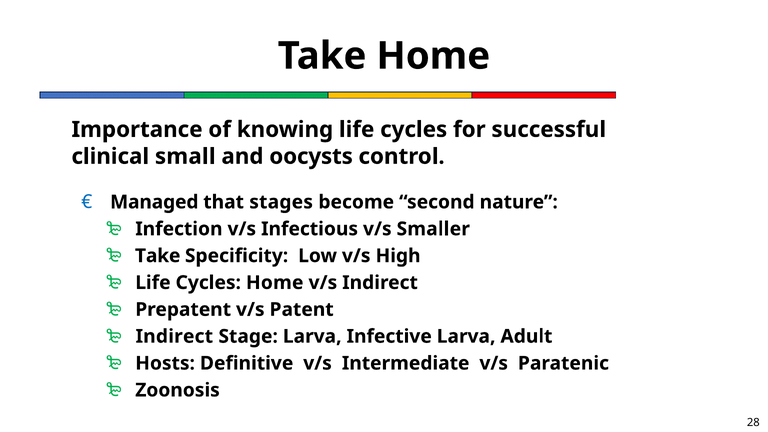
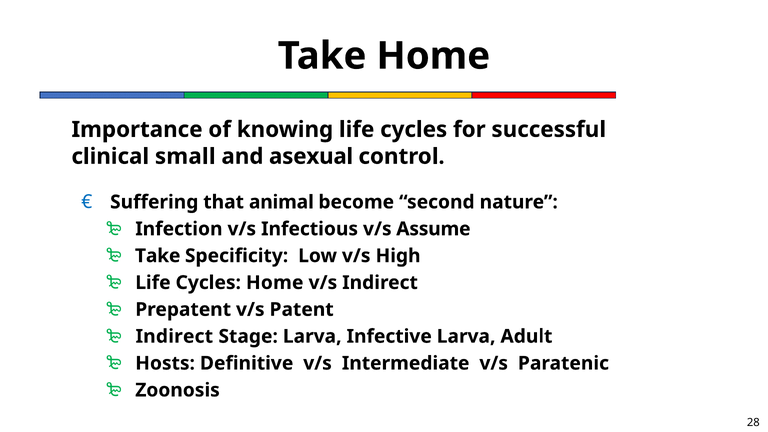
oocysts: oocysts -> asexual (311, 156)
Managed: Managed -> Suffering (154, 202)
stages: stages -> animal (281, 202)
Smaller: Smaller -> Assume (433, 229)
